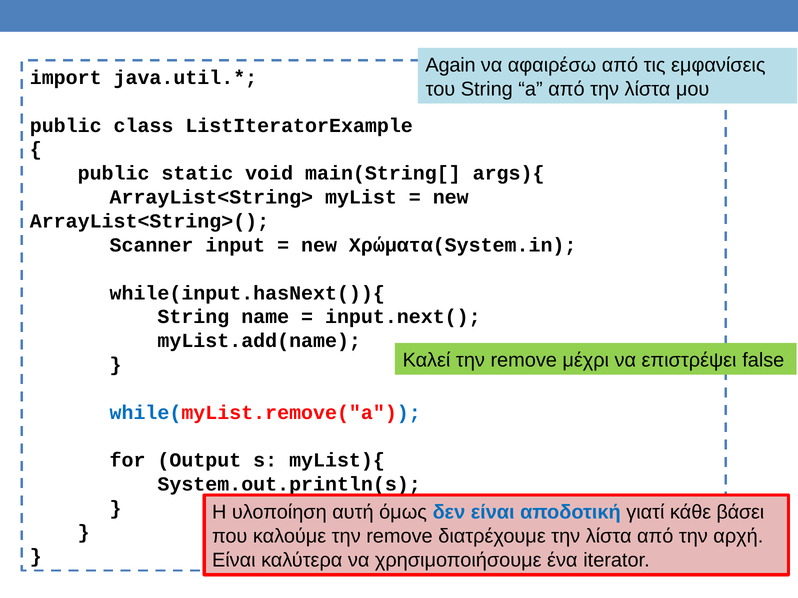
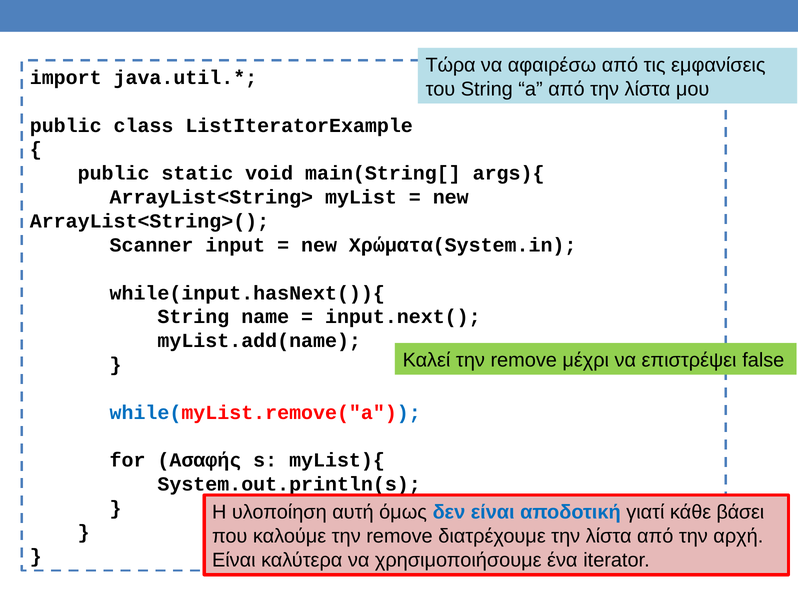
Again: Again -> Τώρα (451, 65)
Output: Output -> Ασαφής (199, 461)
